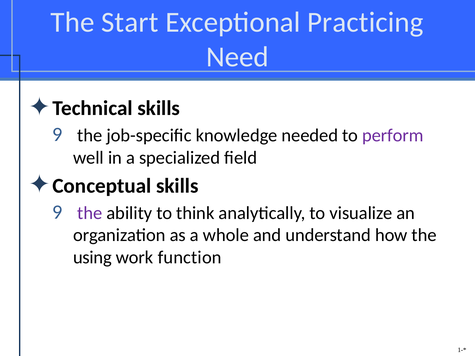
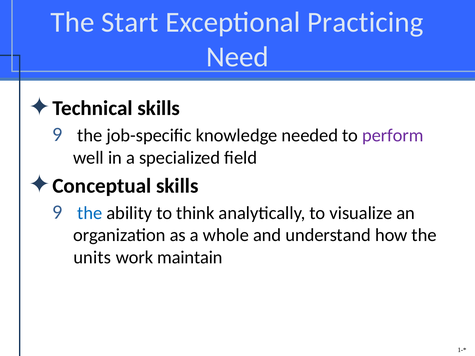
the colour: purple -> blue (90, 213)
using: using -> units (92, 258)
function: function -> maintain (190, 258)
